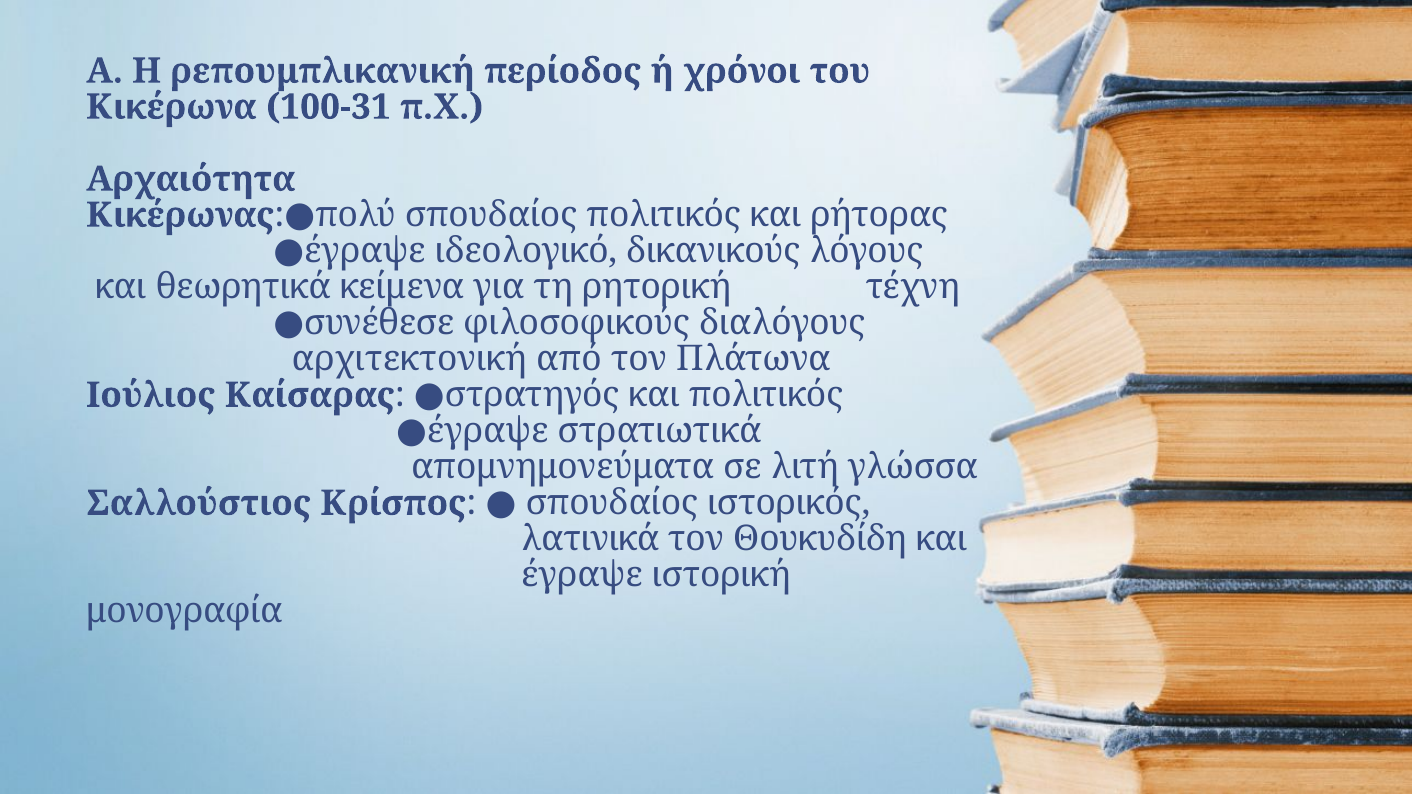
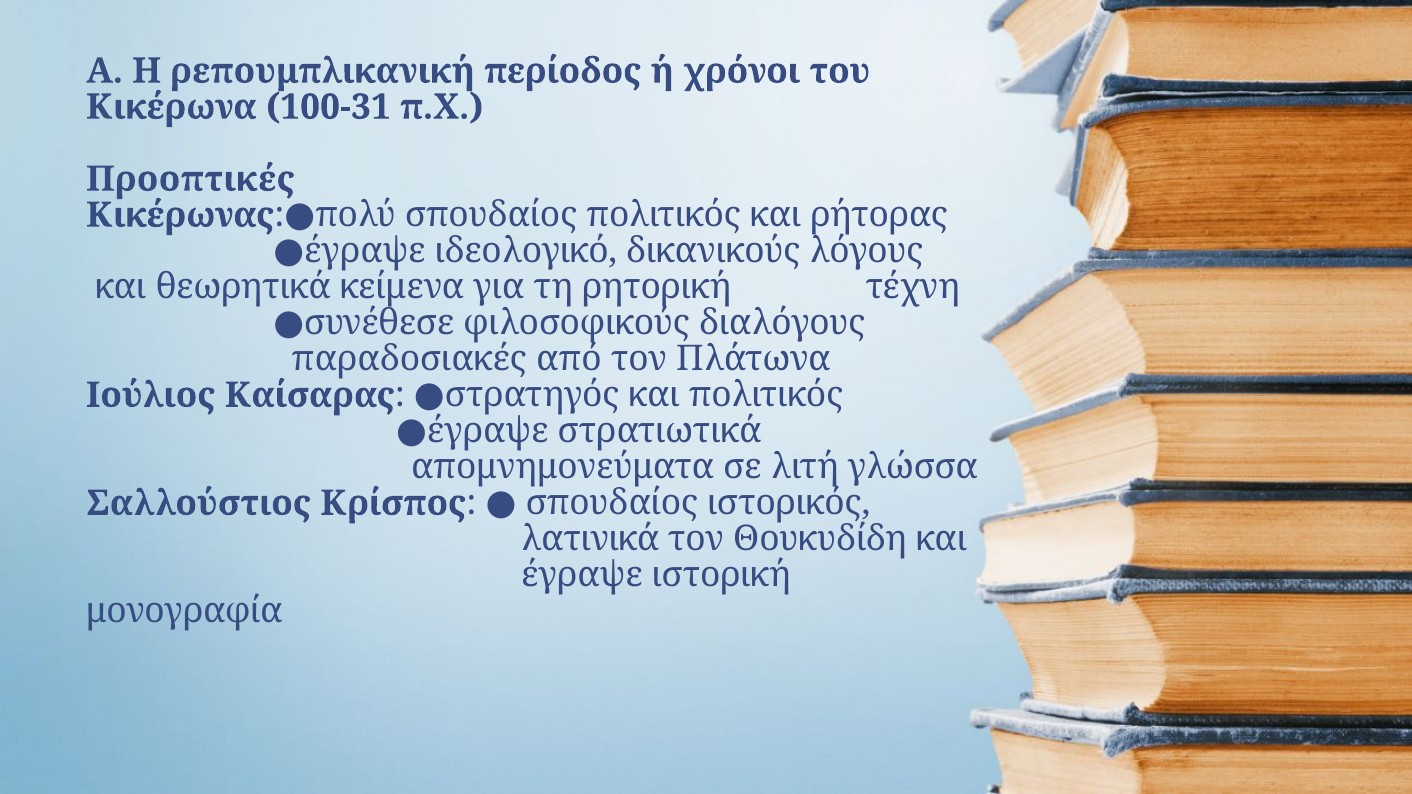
Αρχαιότητα: Αρχαιότητα -> Προοπτικές (191, 179)
αρχιτεκτονική: αρχιτεκτονική -> παραδοσιακές (409, 359)
